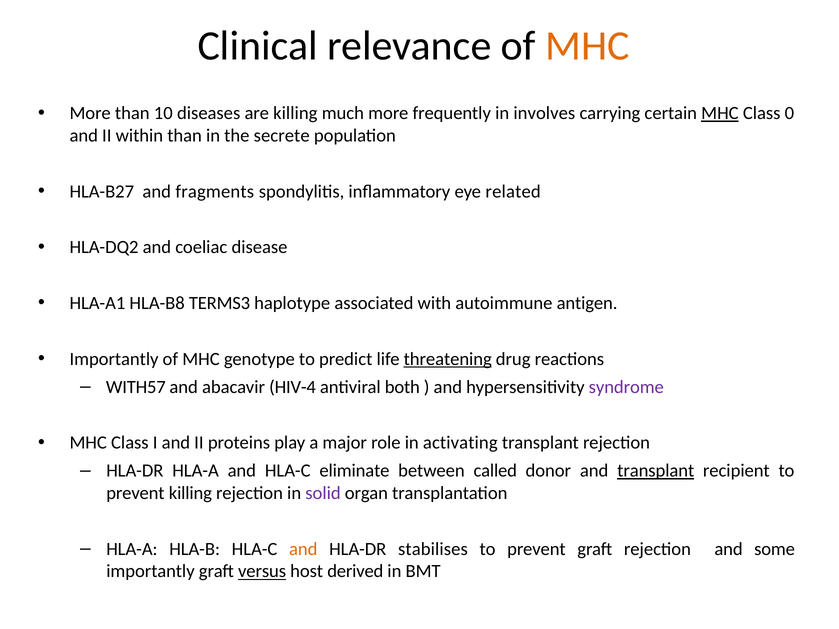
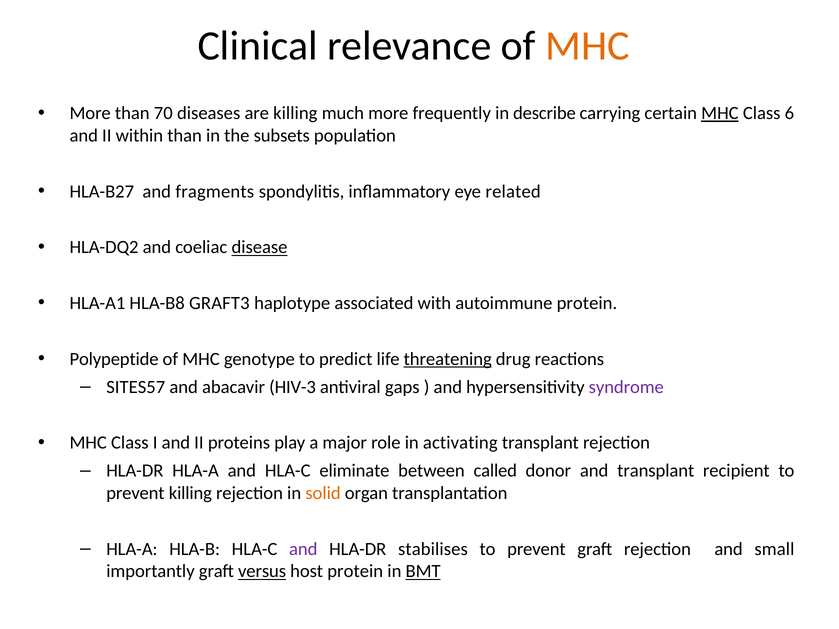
10: 10 -> 70 (163, 113)
involves: involves -> describe (544, 113)
0: 0 -> 6 (789, 113)
secrete: secrete -> subsets (282, 136)
disease underline: none -> present (259, 247)
TERMS3: TERMS3 -> GRAFT3 (219, 303)
autoimmune antigen: antigen -> protein (587, 303)
Importantly: Importantly -> Polypeptide (114, 359)
WITH57: WITH57 -> SITES57 (136, 387)
HIV-4: HIV-4 -> HIV-3 (293, 387)
both: both -> gaps (402, 387)
transplant underline: present -> none (656, 471)
solid colour: purple -> orange (323, 493)
and colour: orange -> purple (303, 549)
some: some -> small (774, 549)
host derived: derived -> protein (355, 572)
BMT underline: none -> present (423, 572)
